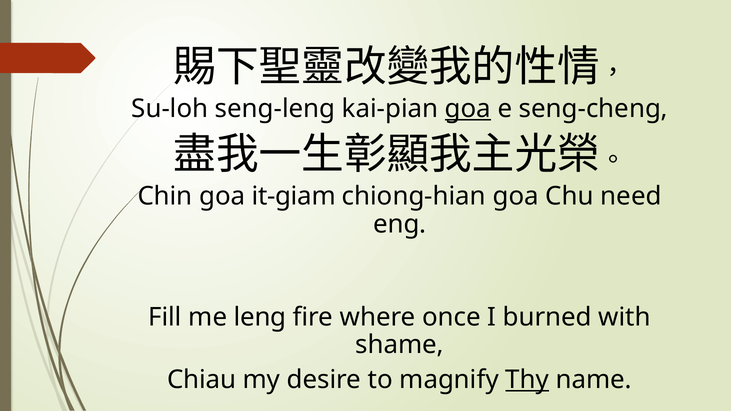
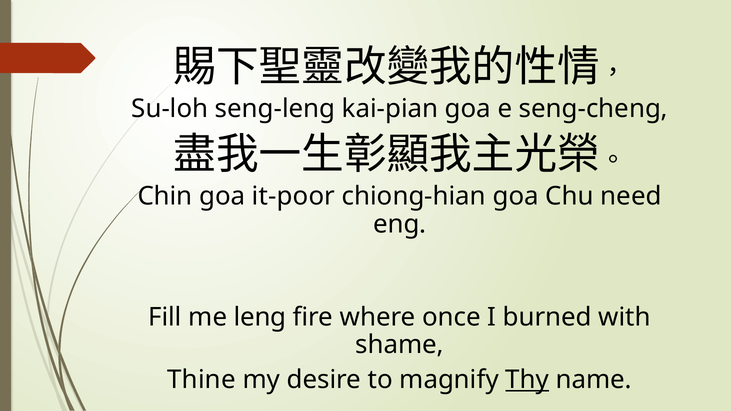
goa underline: present -> none (468, 109)
it-giam: it-giam -> it-poor (293, 196)
Chiau: Chiau -> Thine (202, 380)
